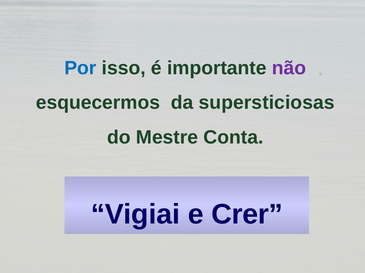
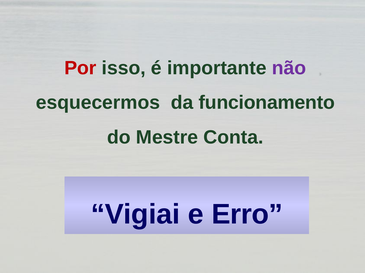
Por colour: blue -> red (80, 68)
supersticiosas: supersticiosas -> funcionamento (267, 103)
Crer: Crer -> Erro (247, 215)
